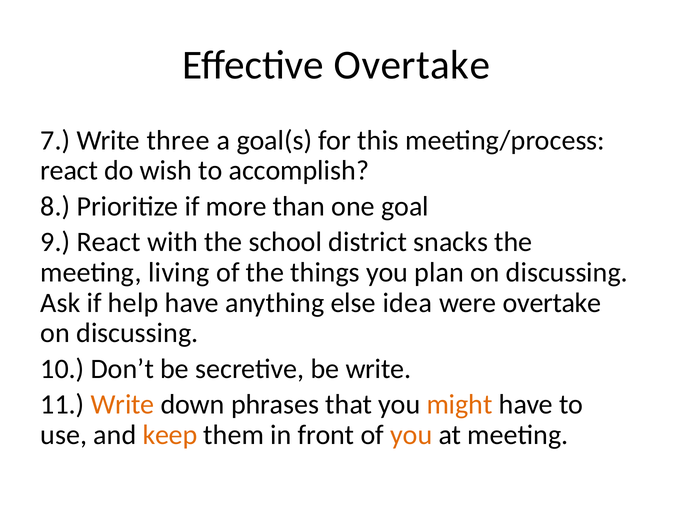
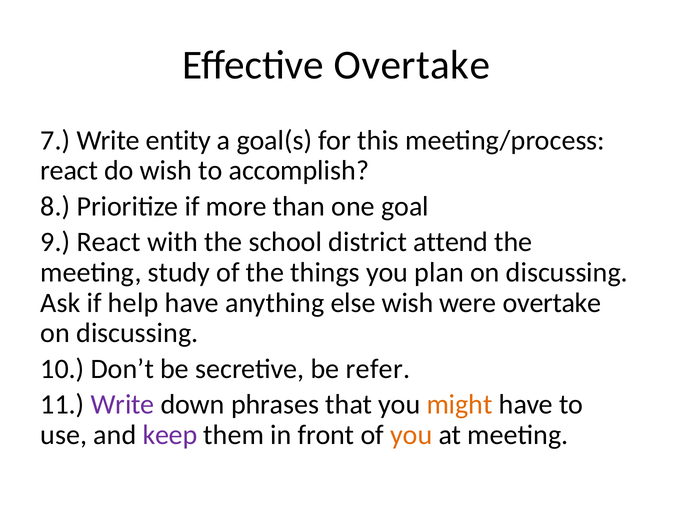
three: three -> entity (178, 140)
snacks: snacks -> attend (451, 242)
living: living -> study (179, 272)
else idea: idea -> wish (408, 303)
be write: write -> refer (378, 369)
Write colour: orange -> purple (123, 404)
keep colour: orange -> purple (170, 435)
